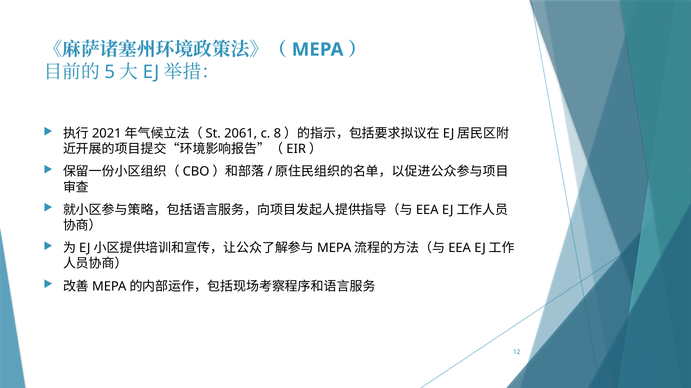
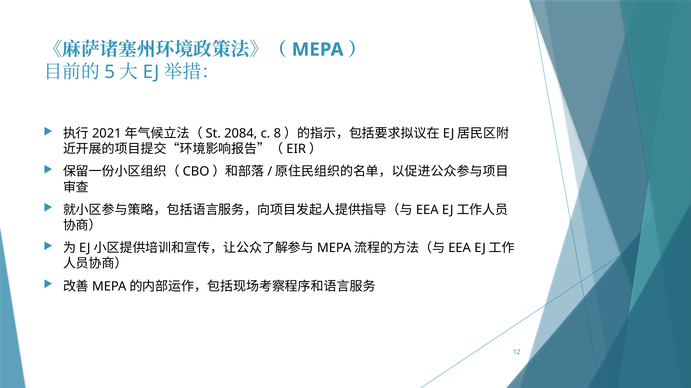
2061: 2061 -> 2084 (241, 134)
